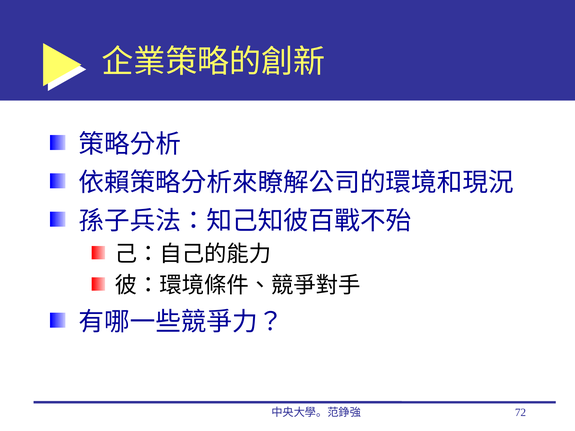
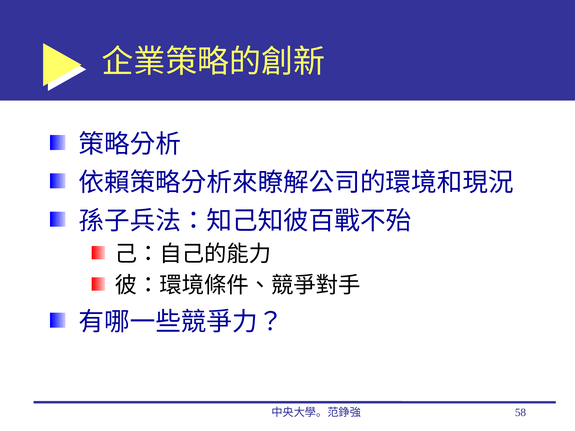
72: 72 -> 58 (521, 413)
